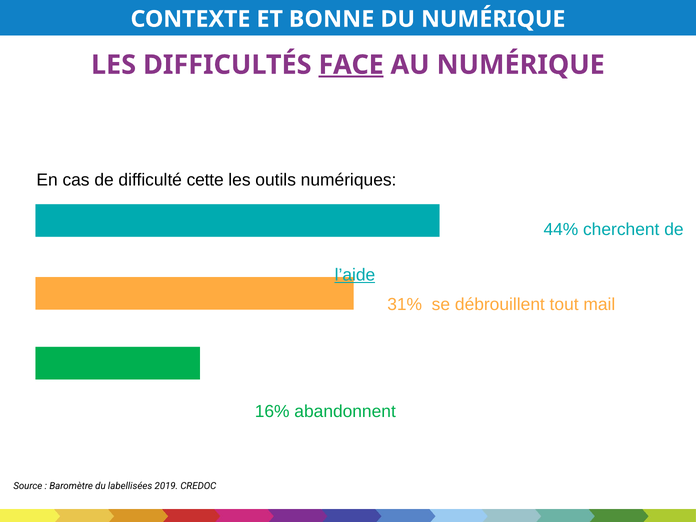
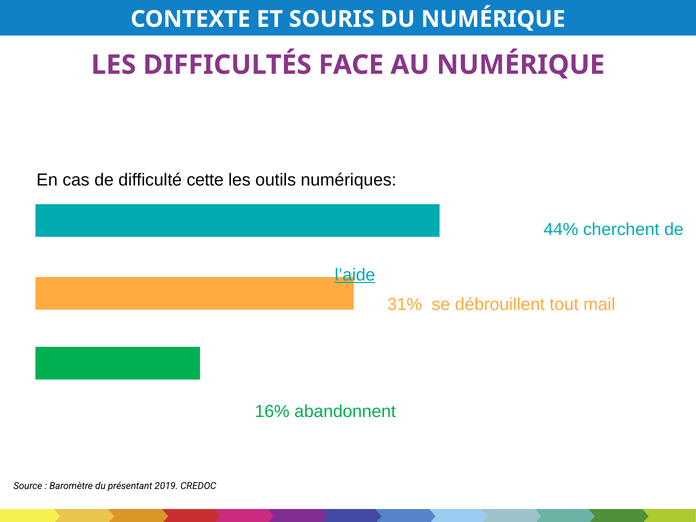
BONNE: BONNE -> SOURIS (332, 19)
FACE underline: present -> none (351, 65)
labellisées: labellisées -> présentant (130, 486)
